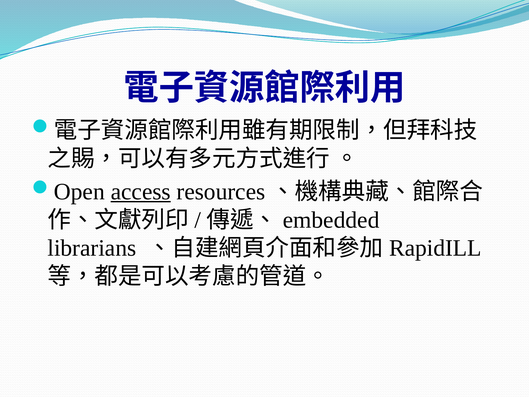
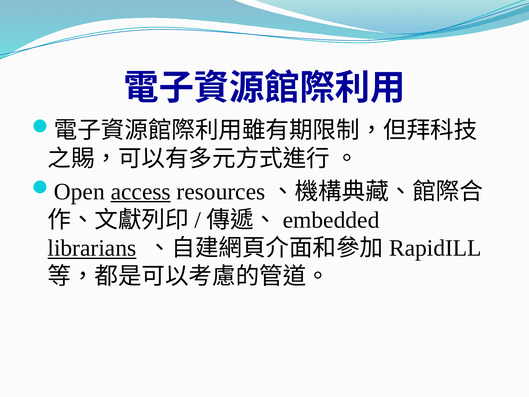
librarians underline: none -> present (92, 248)
